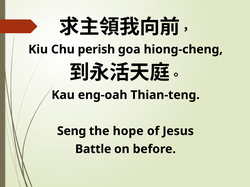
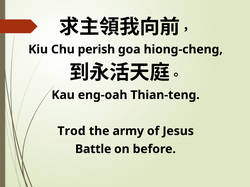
Seng: Seng -> Trod (71, 131)
hope: hope -> army (128, 131)
